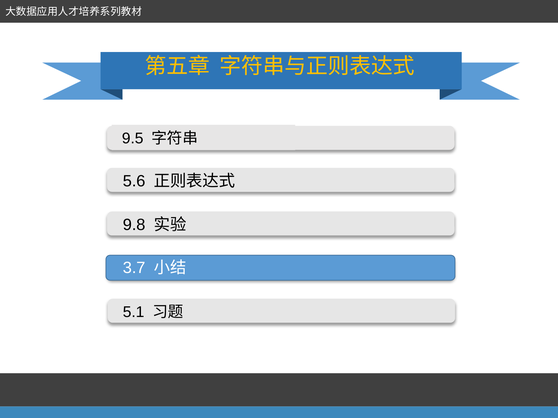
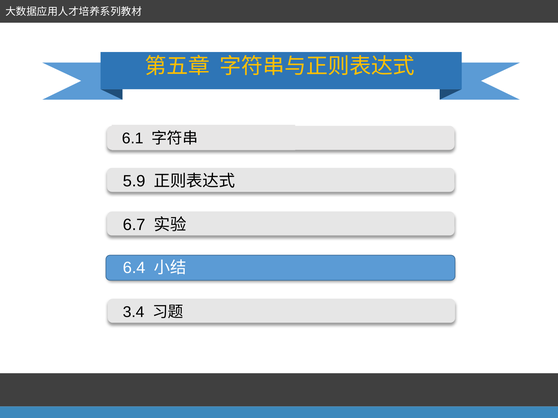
9.5: 9.5 -> 6.1 (133, 138)
5.6: 5.6 -> 5.9 (134, 181)
9.8: 9.8 -> 6.7 (134, 225)
3.7: 3.7 -> 6.4 (134, 268)
5.1: 5.1 -> 3.4 (134, 313)
